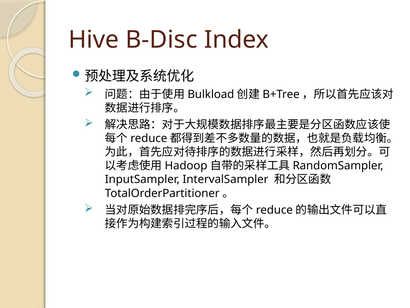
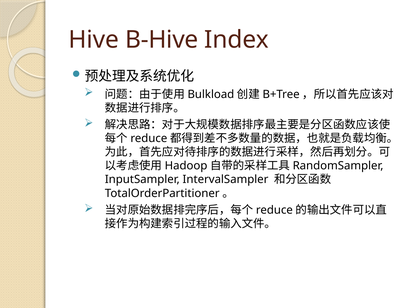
B-Disc: B-Disc -> B-Hive (162, 40)
